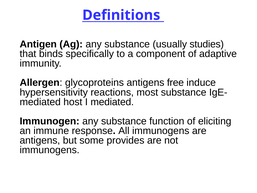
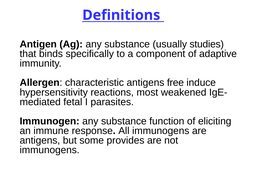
glycoproteins: glycoproteins -> characteristic (94, 83)
most substance: substance -> weakened (184, 92)
host: host -> fetal (73, 102)
I mediated: mediated -> parasites (112, 102)
